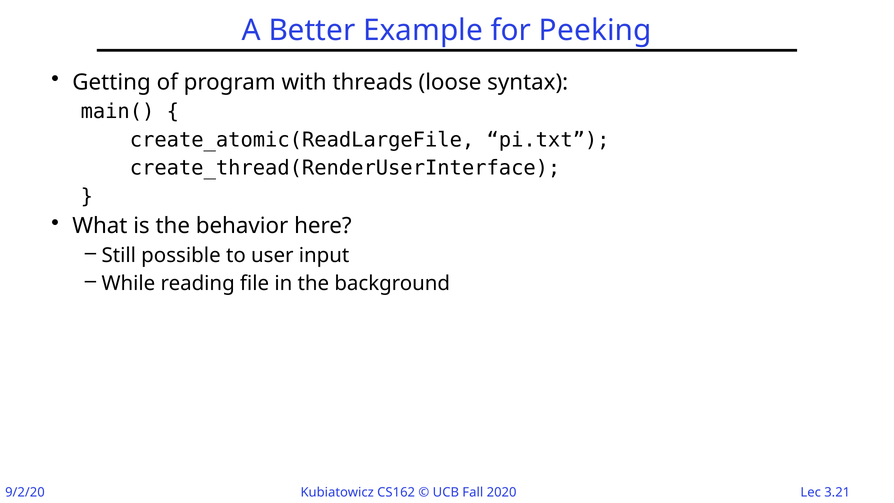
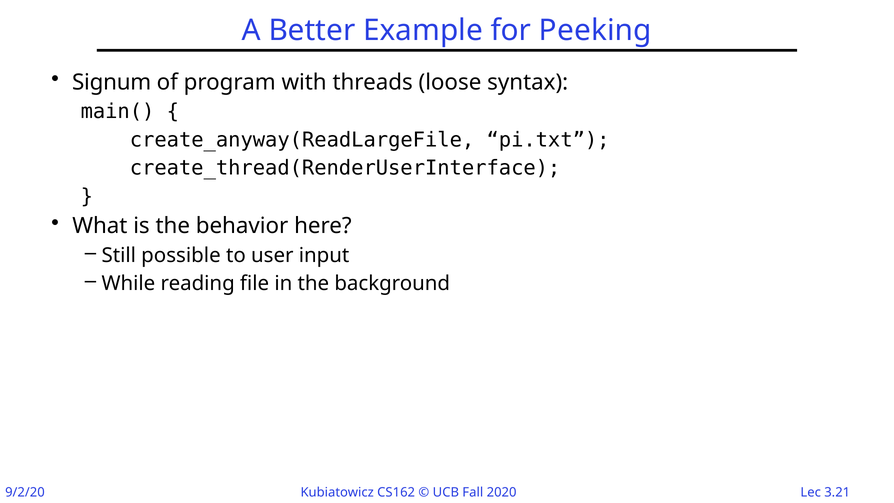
Getting: Getting -> Signum (112, 82)
create_atomic(ReadLargeFile: create_atomic(ReadLargeFile -> create_anyway(ReadLargeFile (302, 140)
